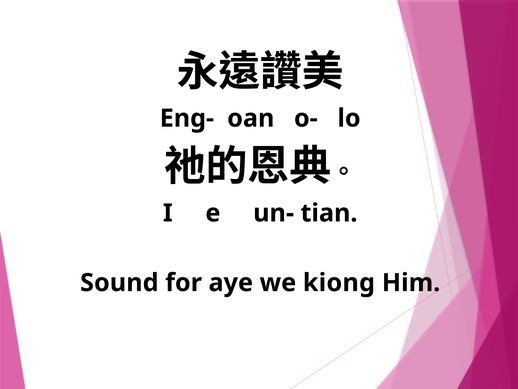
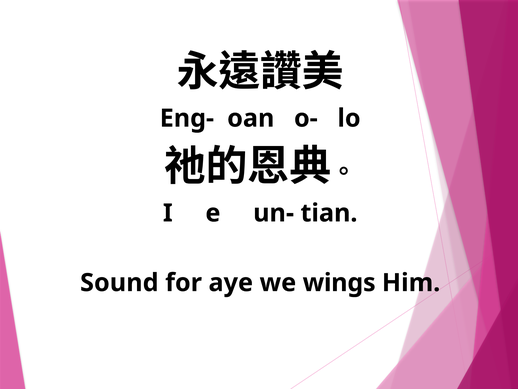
kiong: kiong -> wings (339, 282)
